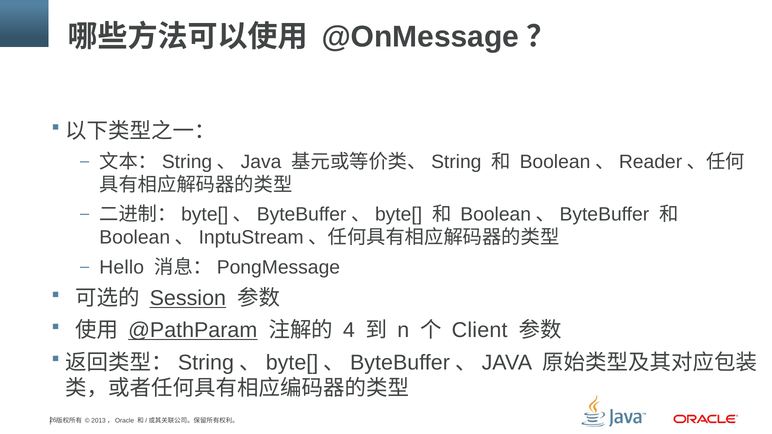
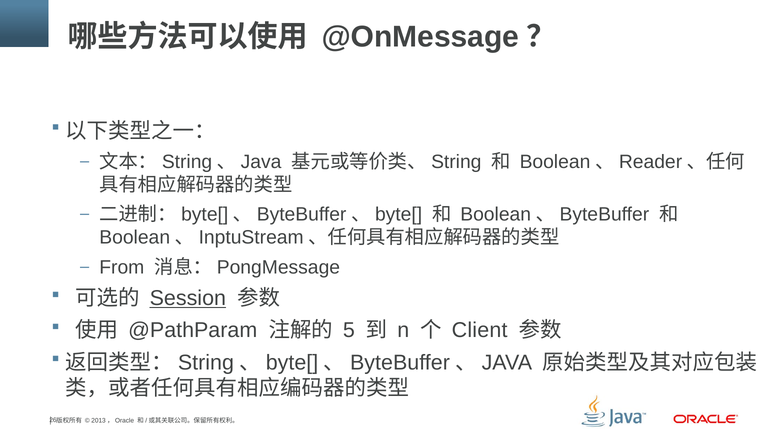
Hello: Hello -> From (122, 267)
@PathParam underline: present -> none (193, 331)
4: 4 -> 5 (349, 331)
